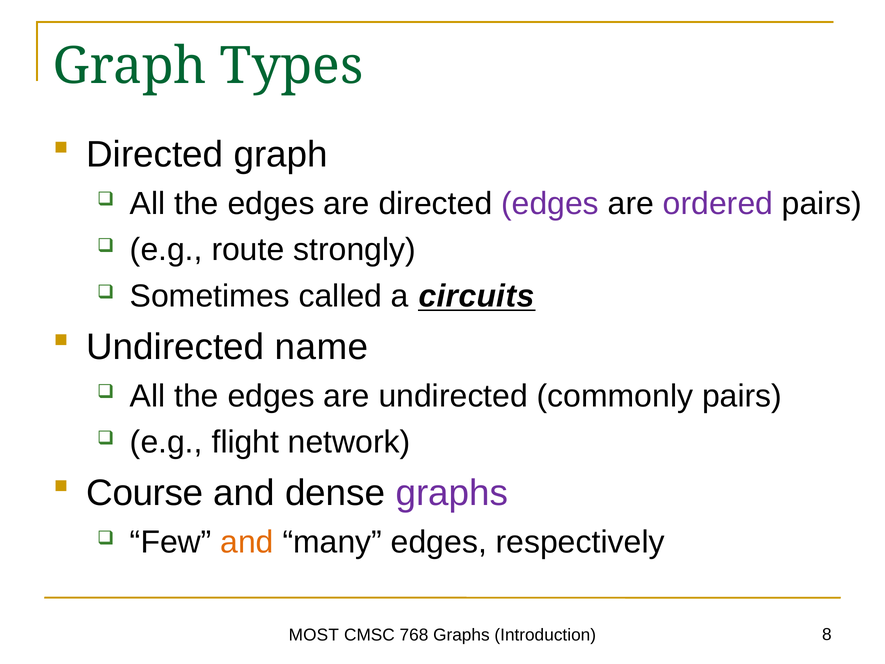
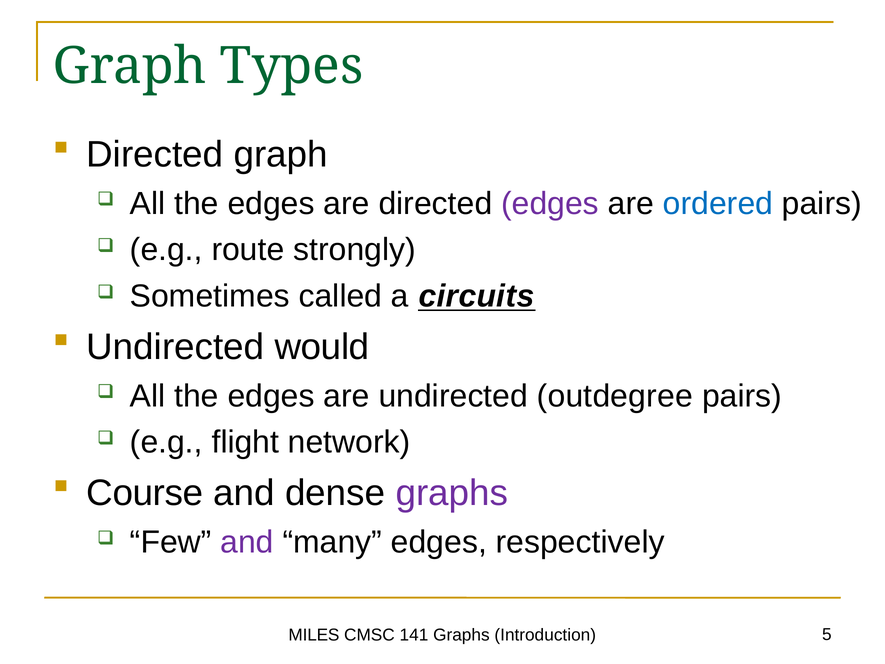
ordered colour: purple -> blue (718, 204)
name: name -> would (322, 347)
commonly: commonly -> outdegree (615, 396)
and colour: orange -> purple (247, 542)
MOST: MOST -> MILES (314, 635)
768: 768 -> 141 (414, 635)
8: 8 -> 5 (827, 634)
